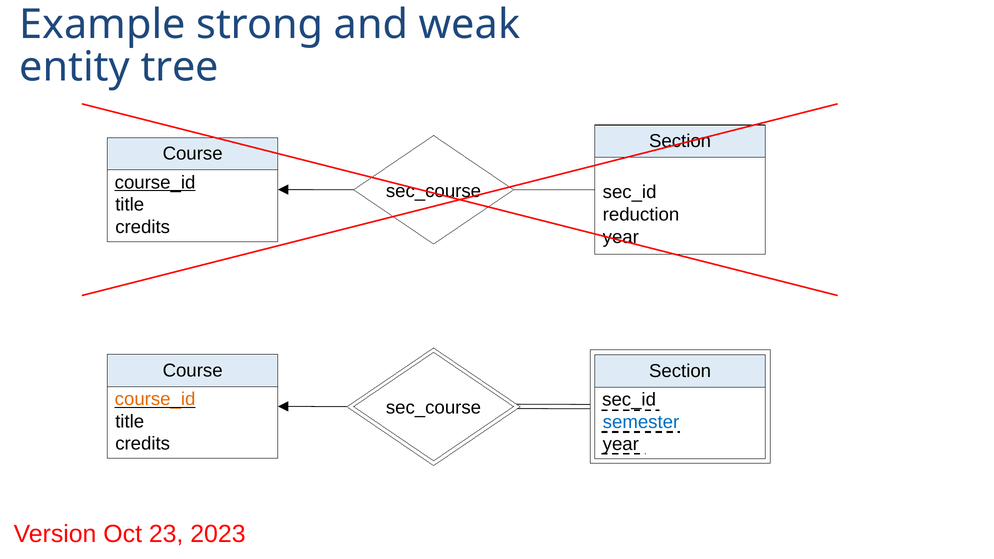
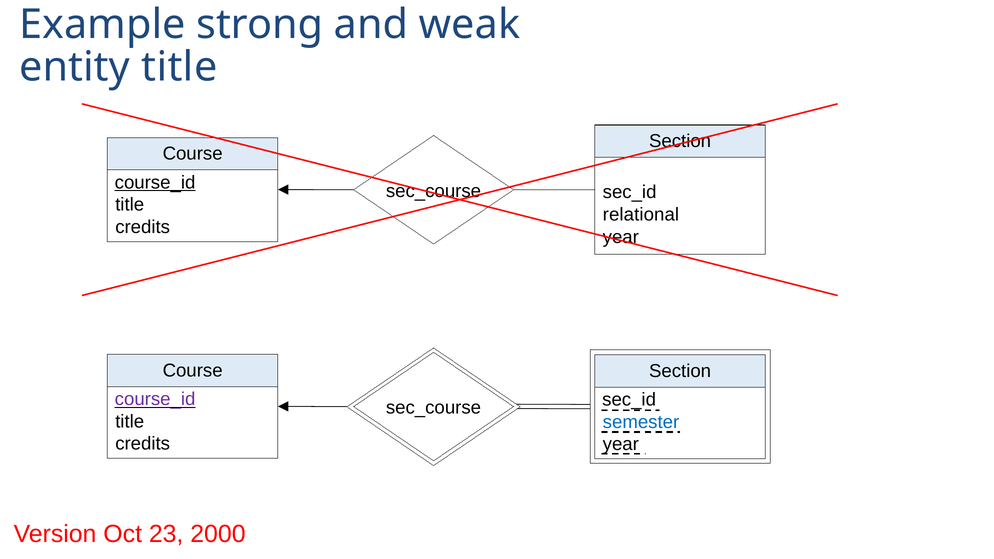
entity tree: tree -> title (179, 67)
reduction: reduction -> relational (641, 215)
course_id colour: orange -> purple (155, 399)
2023: 2023 -> 2000 (218, 534)
